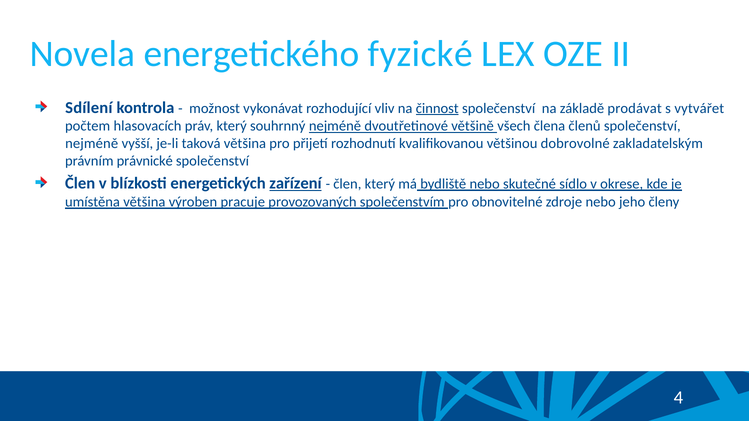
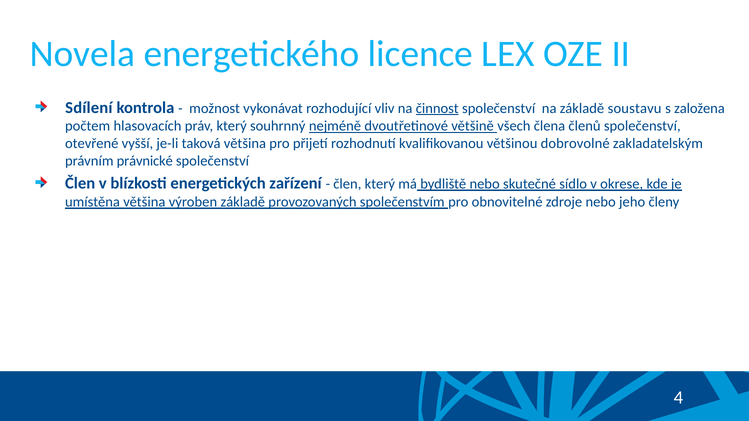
fyzické: fyzické -> licence (420, 54)
prodávat: prodávat -> soustavu (635, 108)
vytvářet: vytvářet -> založena (699, 108)
nejméně: nejméně -> otevřené (92, 144)
zařízení underline: present -> none (295, 183)
výroben pracuje: pracuje -> základě (243, 202)
